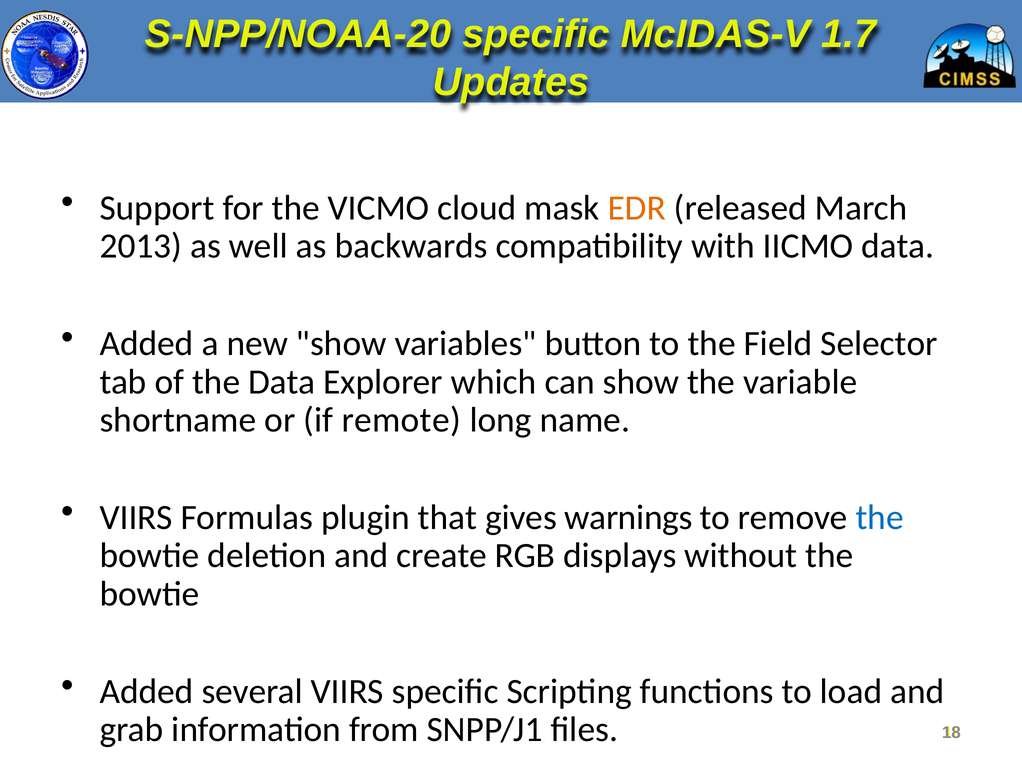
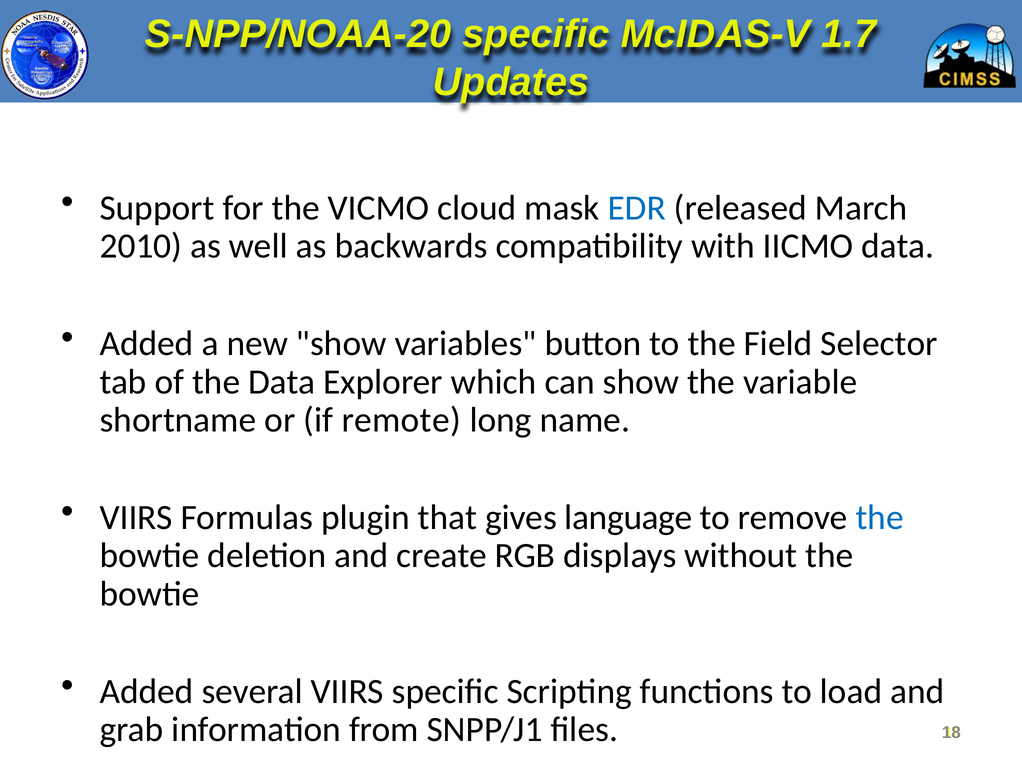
EDR colour: orange -> blue (637, 208)
2013: 2013 -> 2010 (141, 246)
warnings: warnings -> language (628, 517)
